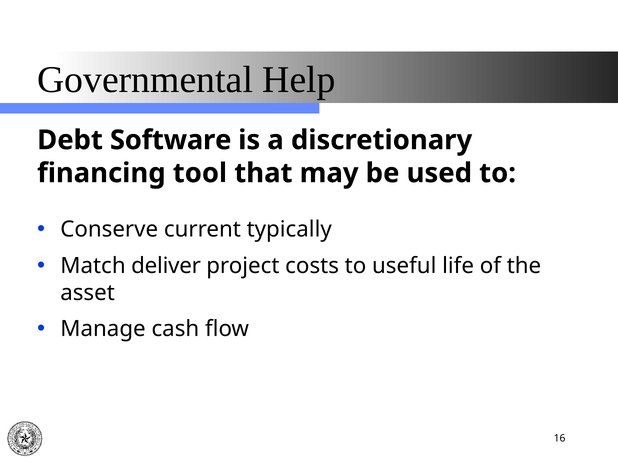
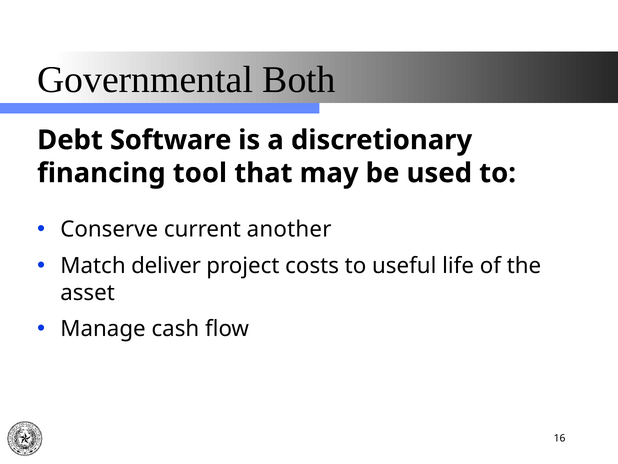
Help: Help -> Both (299, 80)
typically: typically -> another (289, 229)
